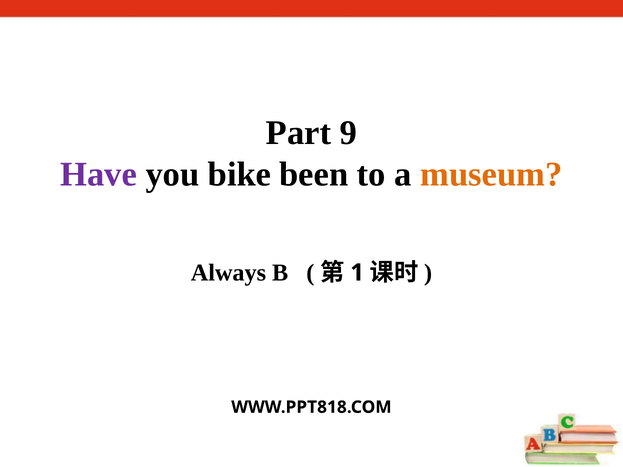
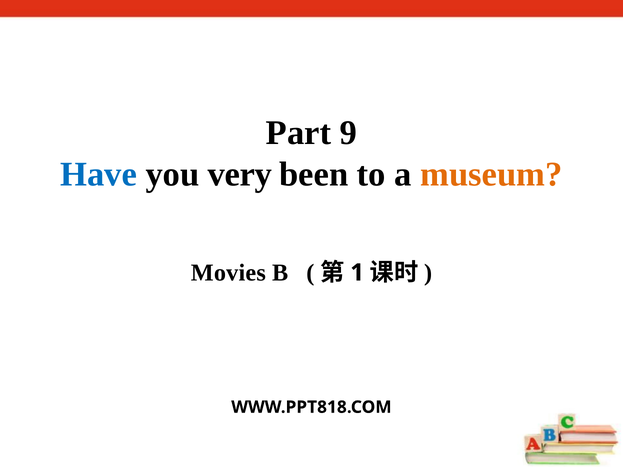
Have colour: purple -> blue (99, 174)
bike: bike -> very (240, 174)
Always: Always -> Movies (228, 273)
